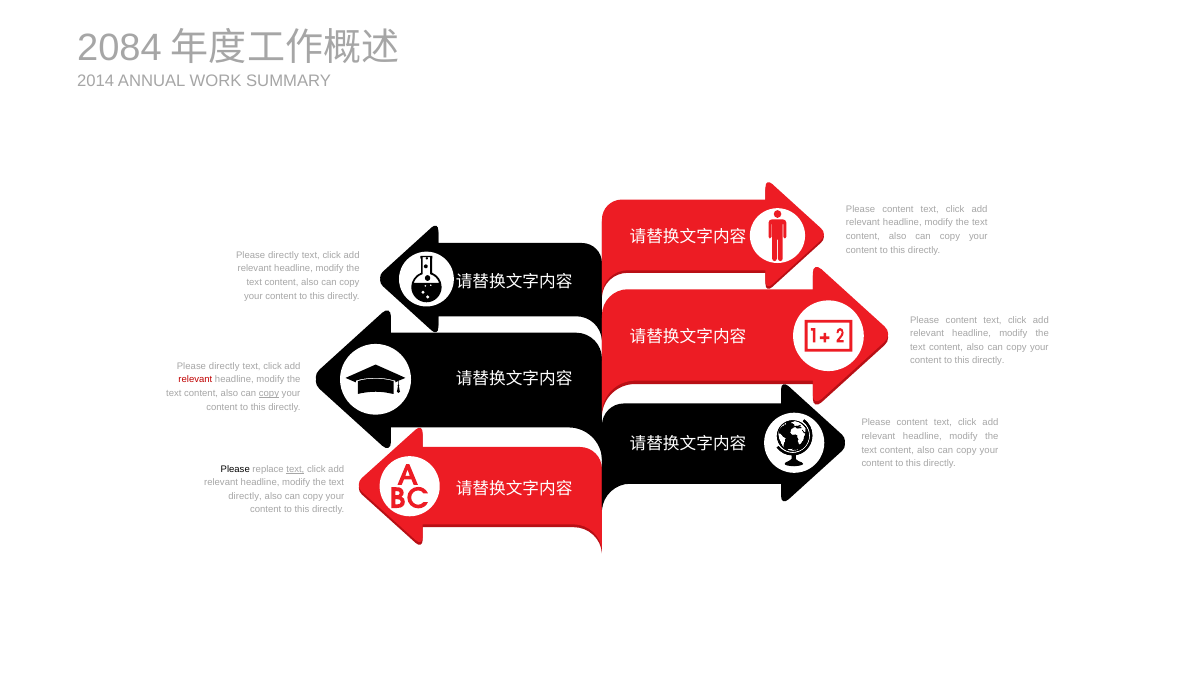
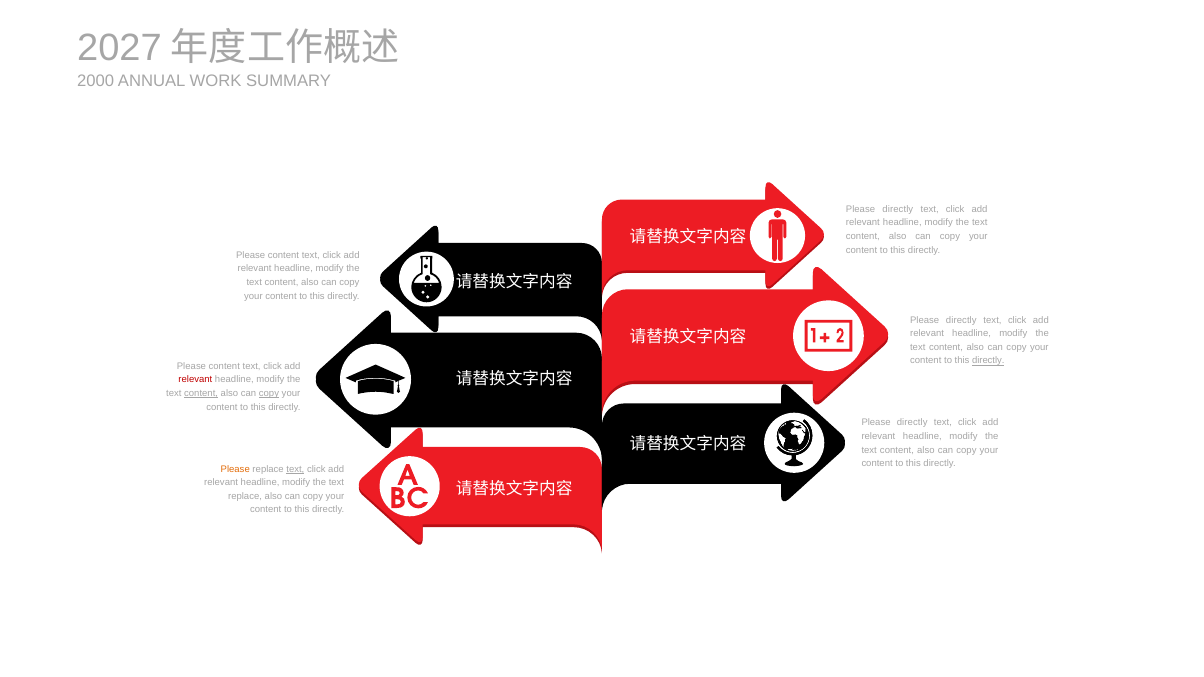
2084: 2084 -> 2027 (119, 48)
2014: 2014 -> 2000 (96, 81)
content: content -> directly (898, 209)
directly: directly -> content (283, 255)
content: content -> directly (961, 320)
directly underline: none -> present (988, 361)
directly: directly -> content (224, 366)
content underline: none -> present (201, 393)
content: content -> directly (912, 423)
Please colour: black -> orange (235, 469)
directly: directly -> replace (245, 496)
